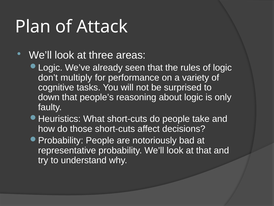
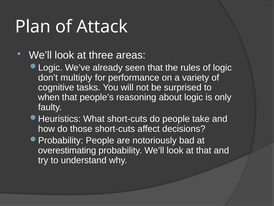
down: down -> when (49, 97)
representative: representative -> overestimating (67, 150)
